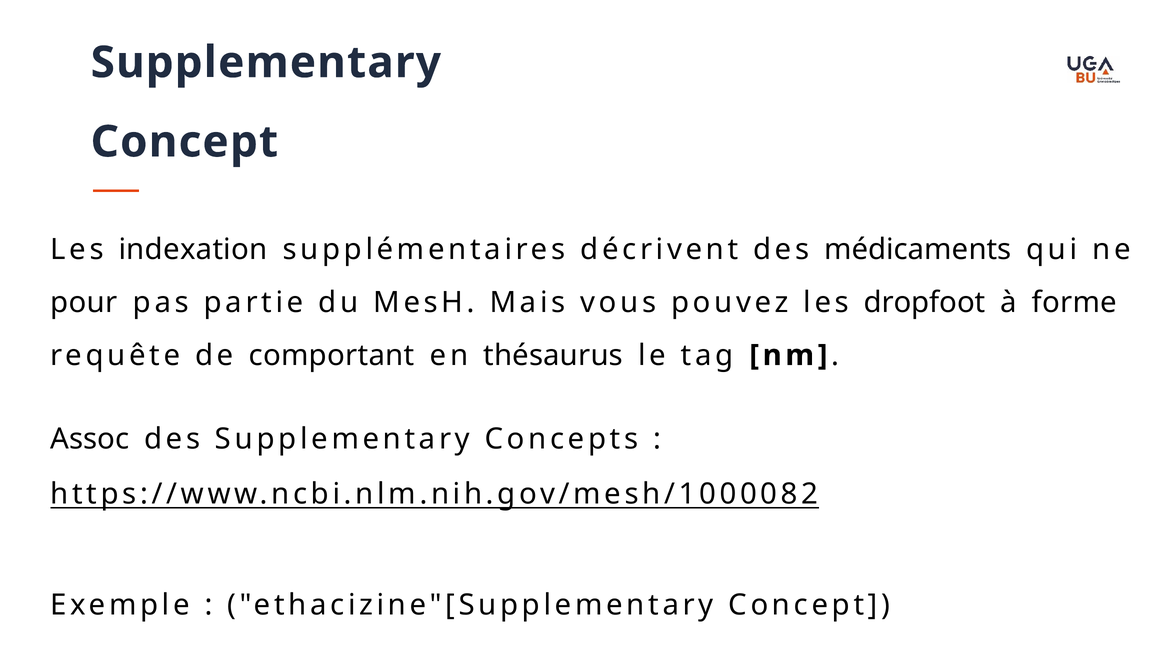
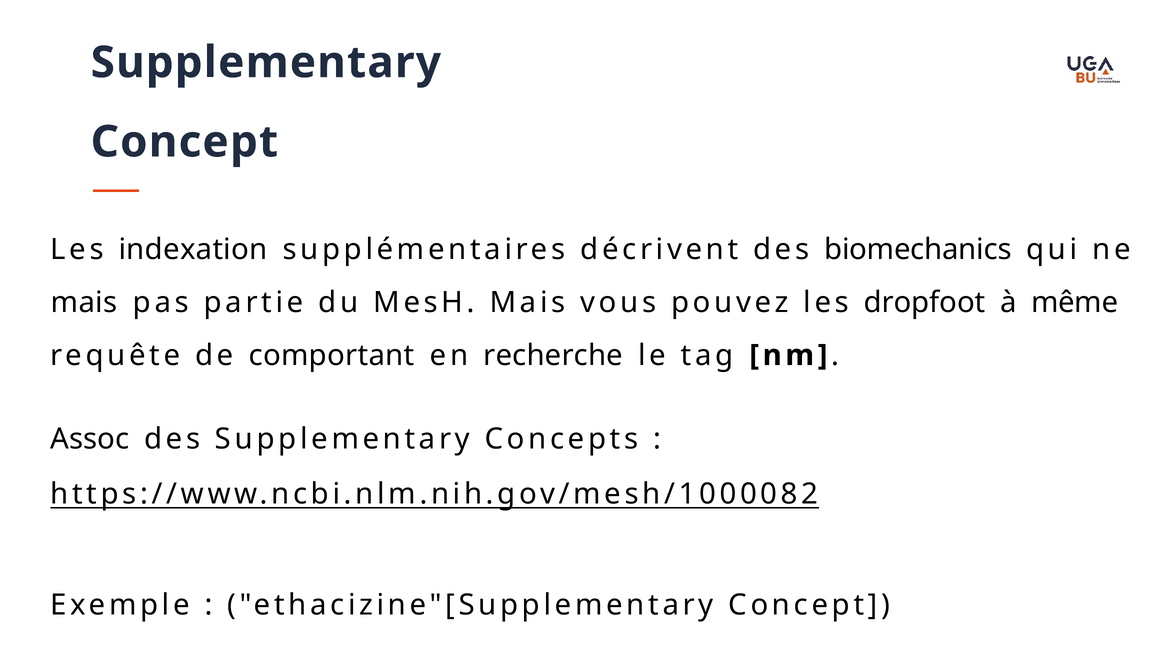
médicaments: médicaments -> biomechanics (918, 250)
pour: pour -> mais (84, 302)
forme: forme -> même (1075, 302)
thésaurus: thésaurus -> recherche (553, 355)
